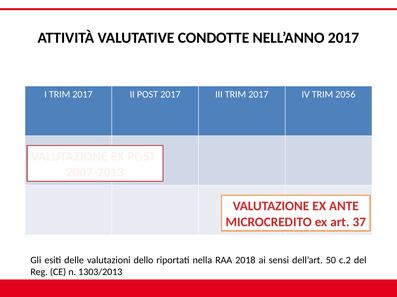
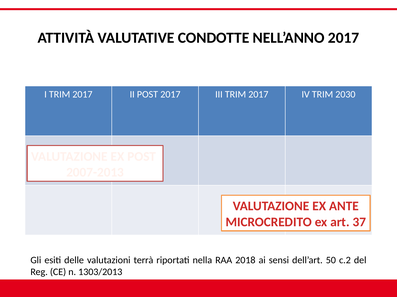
2056: 2056 -> 2030 (345, 95)
dello: dello -> terrà (143, 261)
